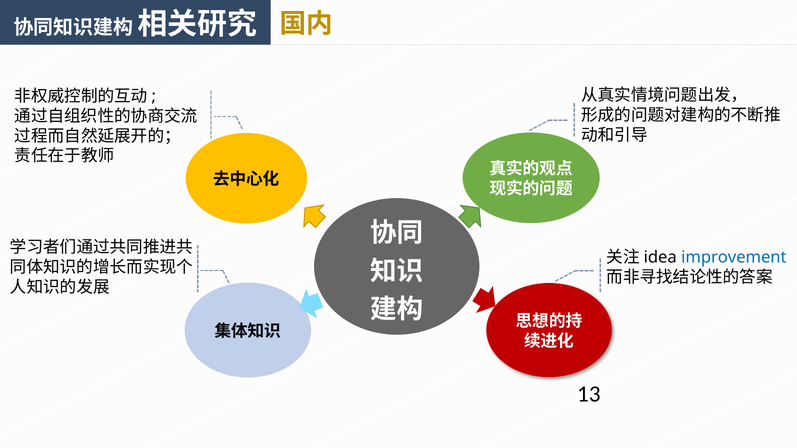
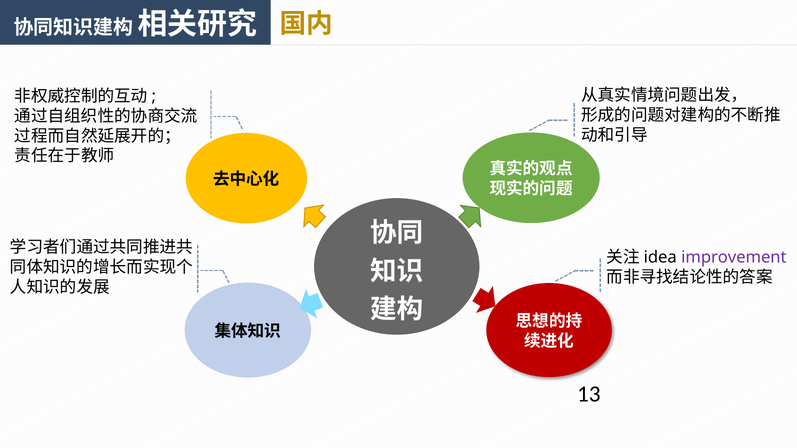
improvement colour: blue -> purple (734, 257)
